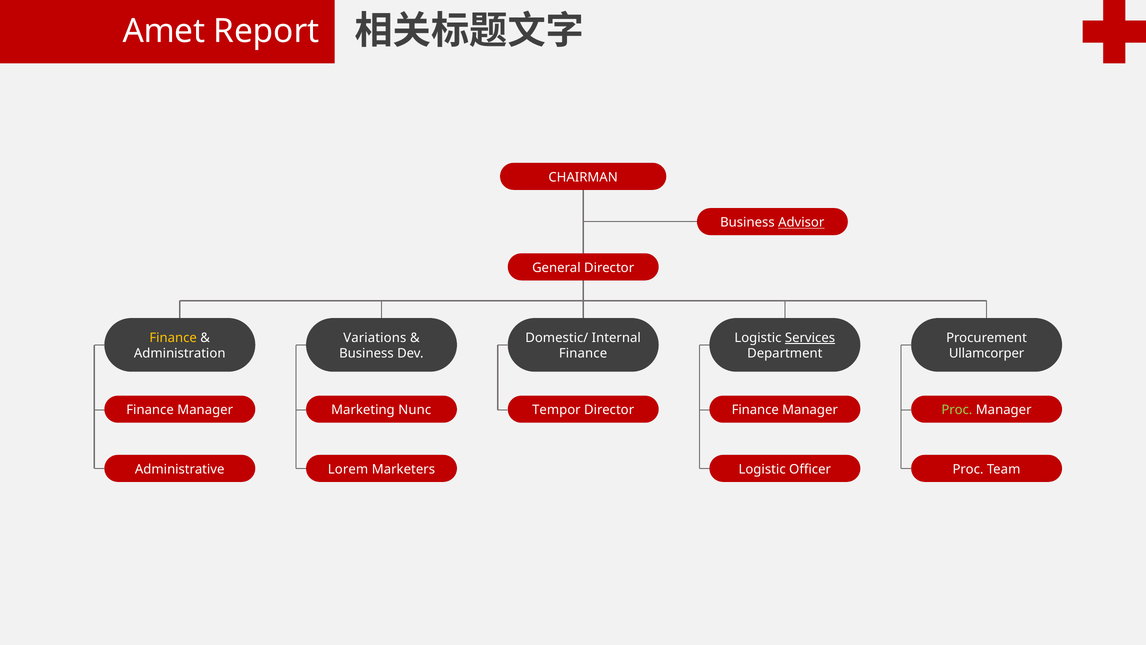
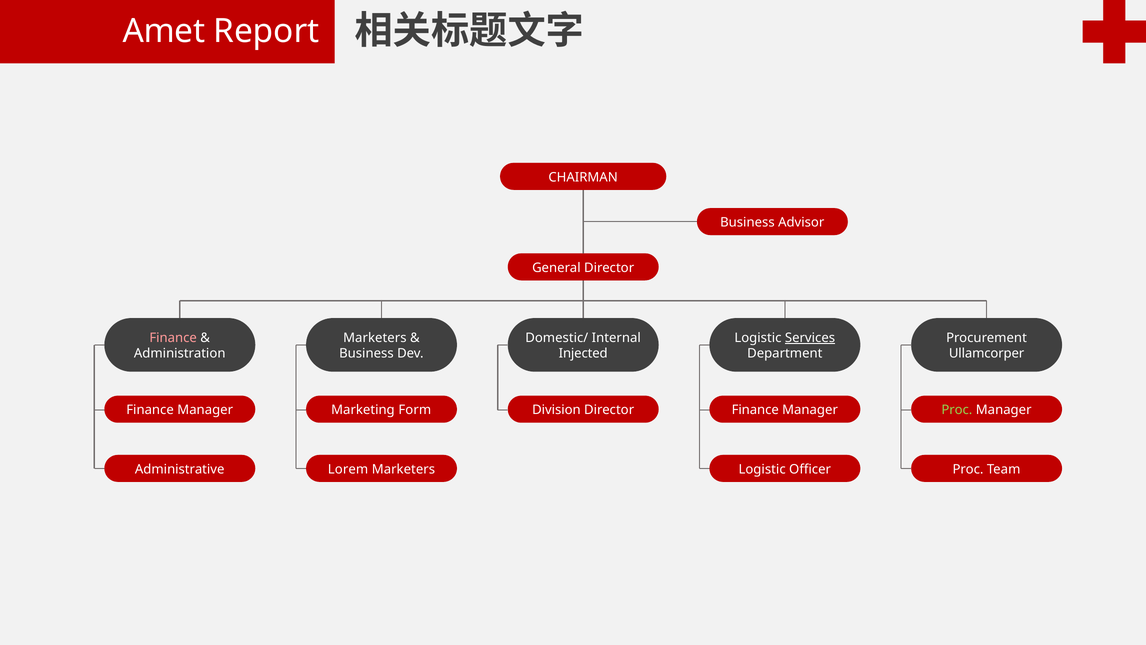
Advisor underline: present -> none (801, 222)
Finance colour: yellow -> pink (173, 338)
Variations: Variations -> Marketers (375, 338)
Finance: Finance -> Injected (583, 353)
Nunc: Nunc -> Form (415, 410)
Tempor: Tempor -> Division (556, 410)
